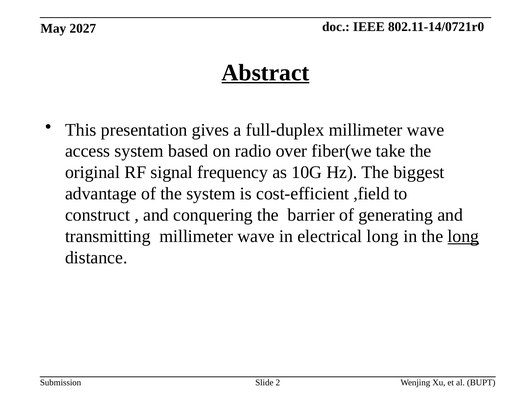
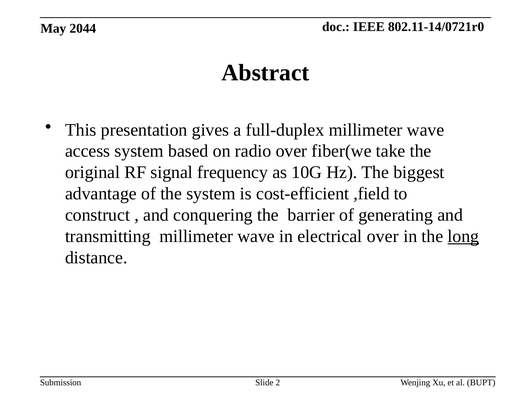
2027: 2027 -> 2044 (83, 28)
Abstract underline: present -> none (265, 72)
electrical long: long -> over (383, 236)
